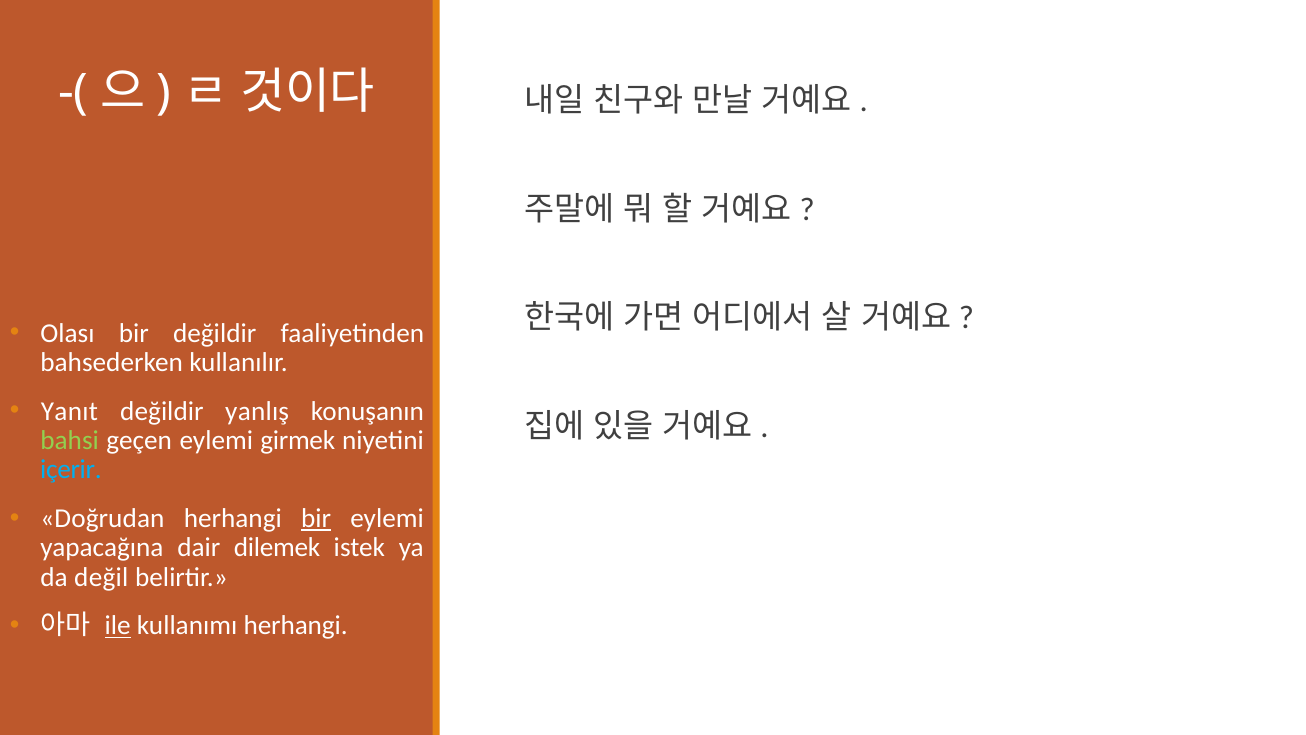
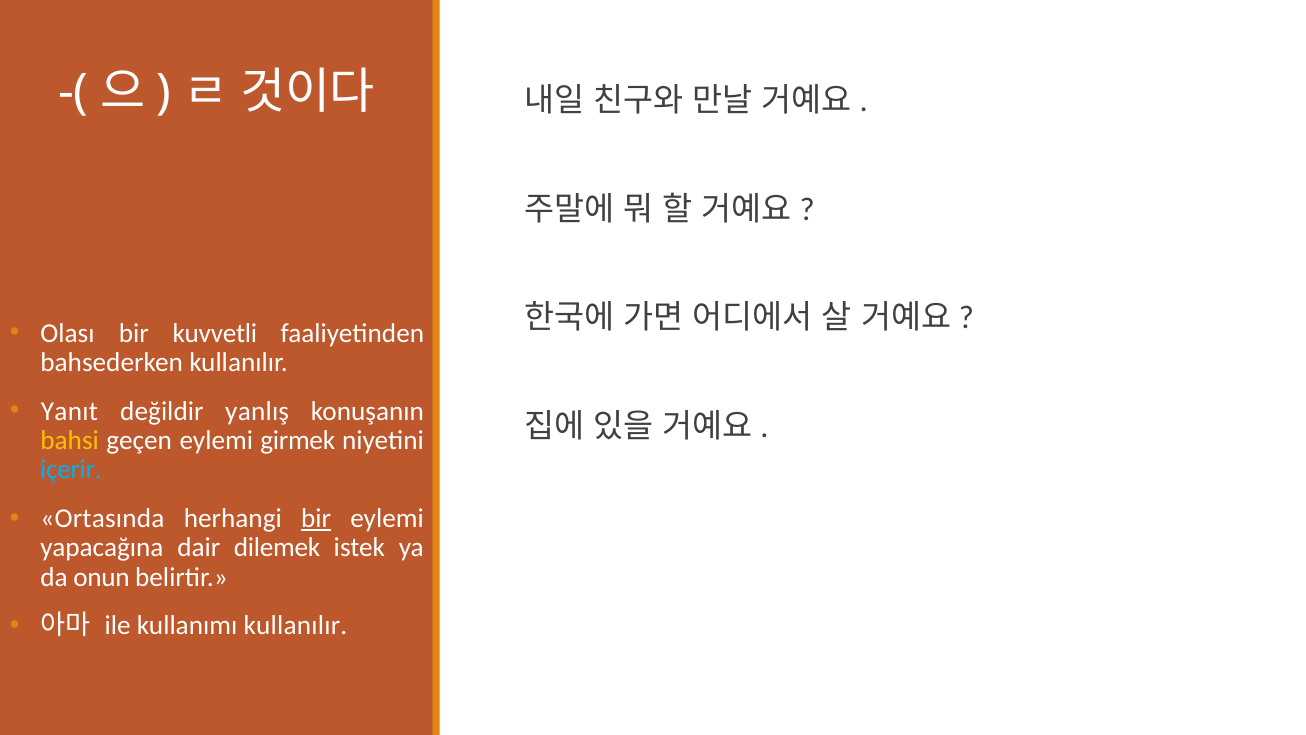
bir değildir: değildir -> kuvvetli (215, 333)
bahsi colour: light green -> yellow (70, 440)
Doğrudan: Doğrudan -> Ortasında (102, 518)
değil: değil -> onun (102, 577)
ile underline: present -> none (118, 625)
kullanımı herhangi: herhangi -> kullanılır (295, 625)
